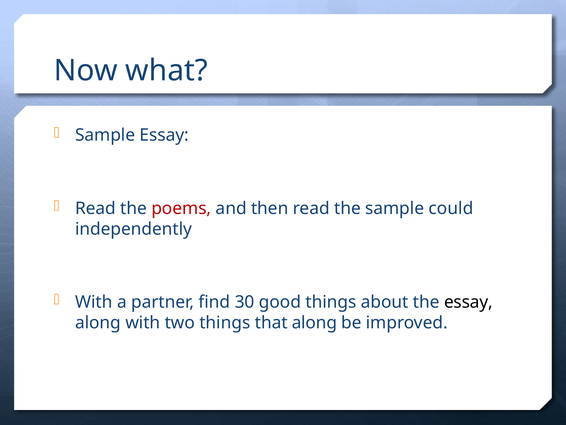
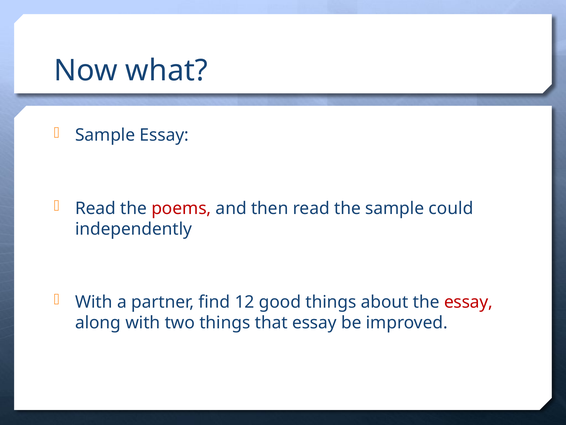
30: 30 -> 12 (245, 302)
essay colour: black -> red (468, 302)
that along: along -> essay (314, 323)
